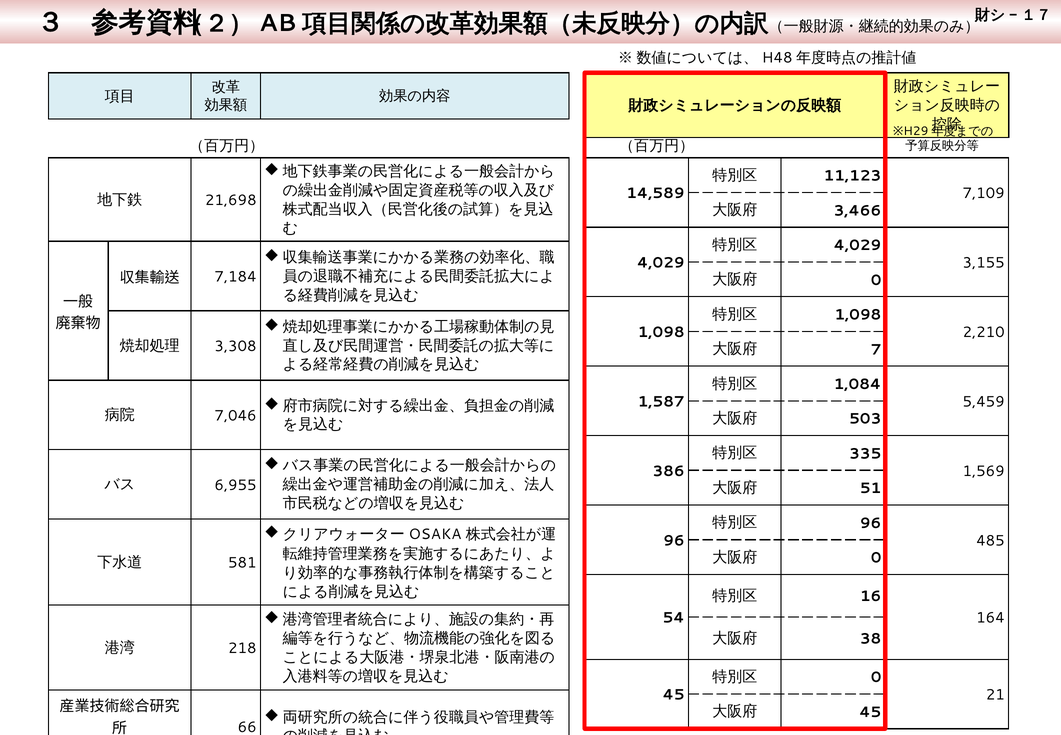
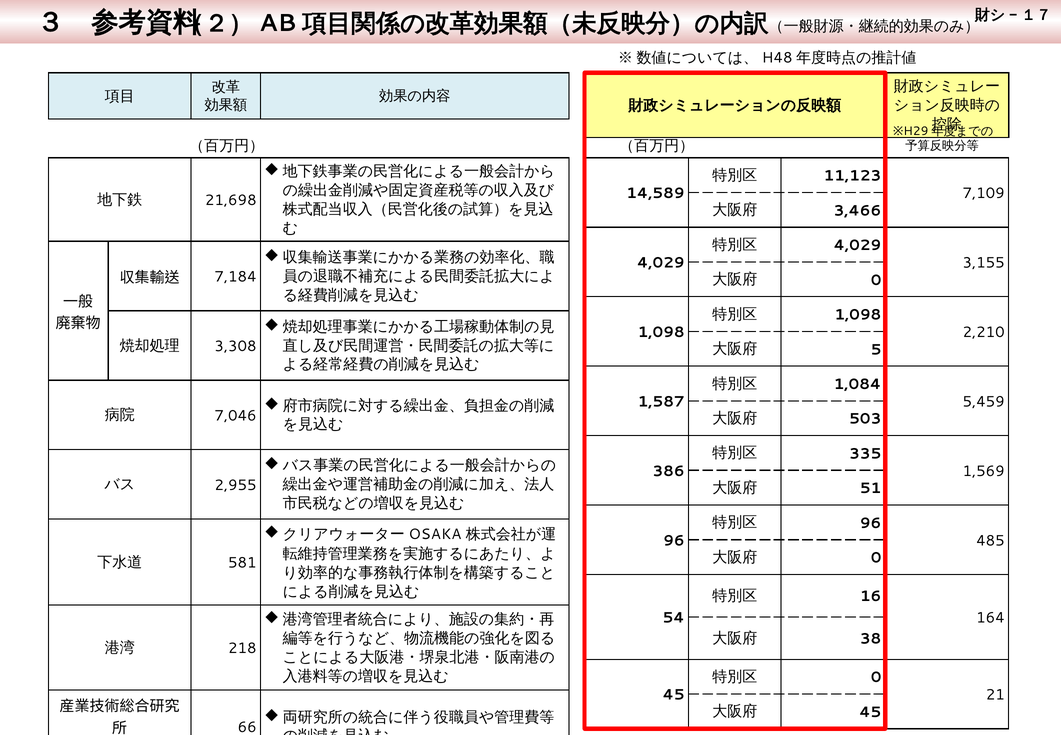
7: 7 -> 5 (876, 349)
6,955: 6,955 -> 2,955 (235, 485)
